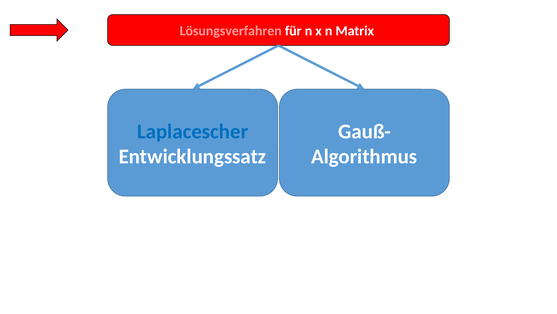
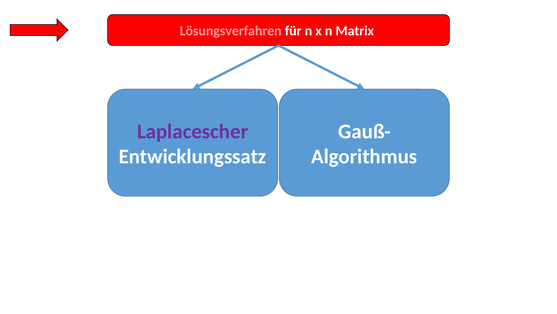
Laplacescher colour: blue -> purple (193, 131)
